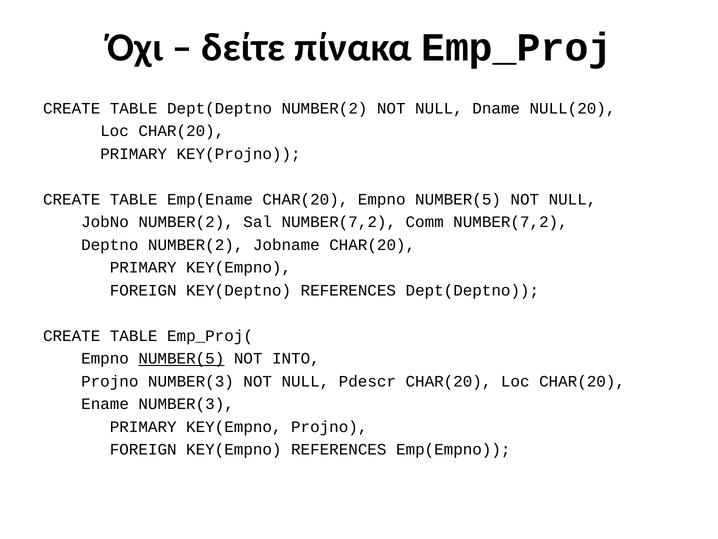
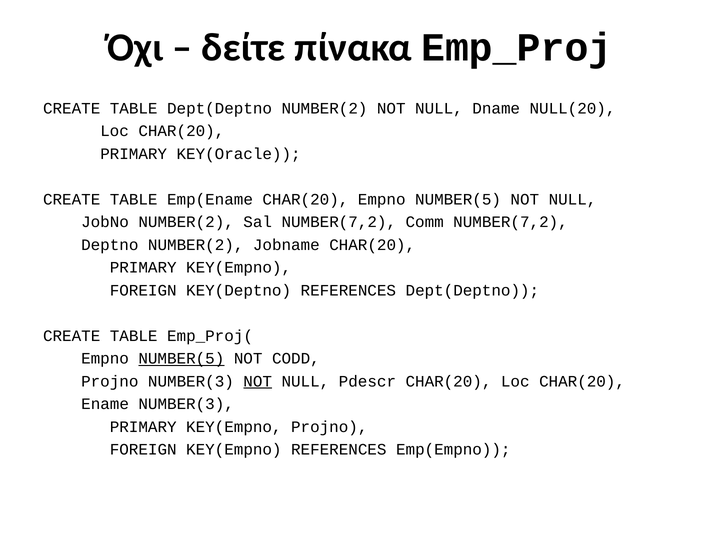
KEY(Projno: KEY(Projno -> KEY(Oracle (239, 154)
INTO: INTO -> CODD (296, 358)
NOT underline: none -> present (258, 381)
